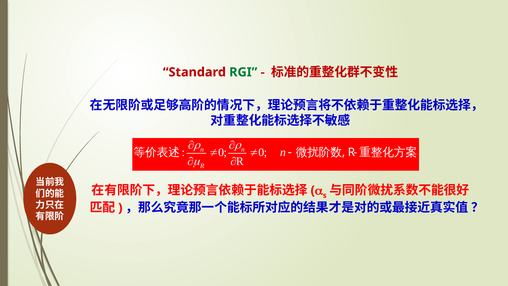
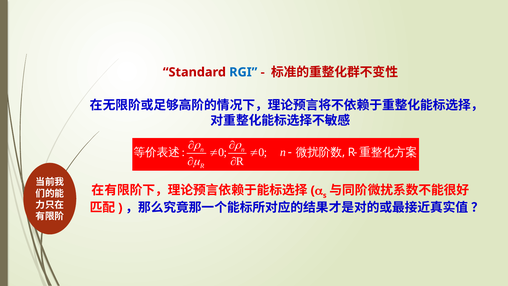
RGI colour: green -> blue (243, 72)
